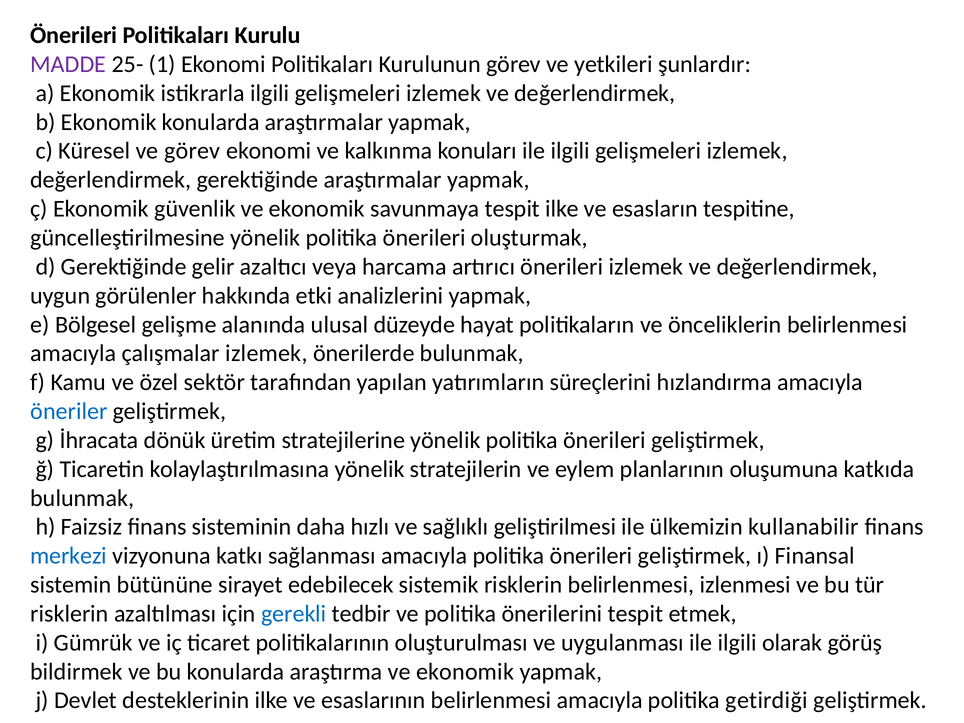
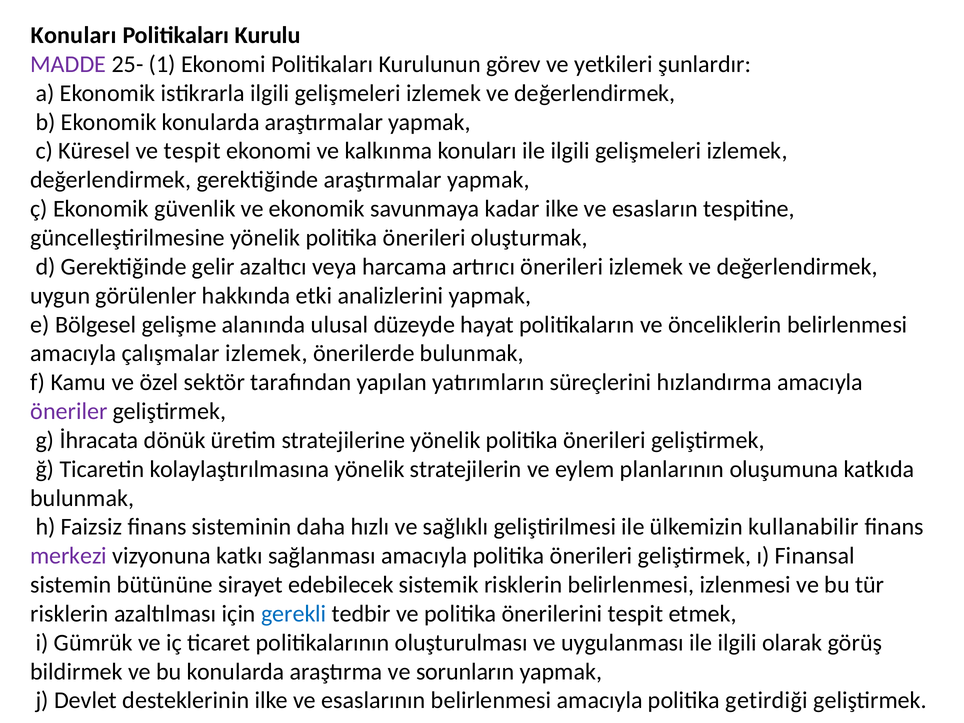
Önerileri: Önerileri -> Konuları (74, 35)
ve görev: görev -> tespit (192, 151)
savunmaya tespit: tespit -> kadar (512, 209)
öneriler colour: blue -> purple (69, 411)
merkezi colour: blue -> purple (69, 556)
araştırma ve ekonomik: ekonomik -> sorunların (465, 672)
